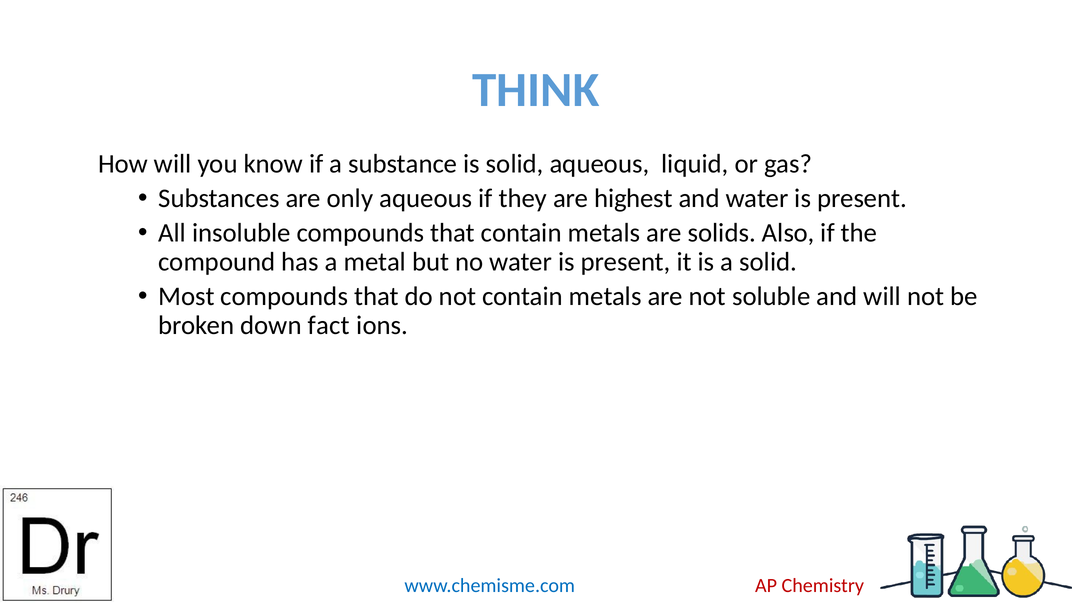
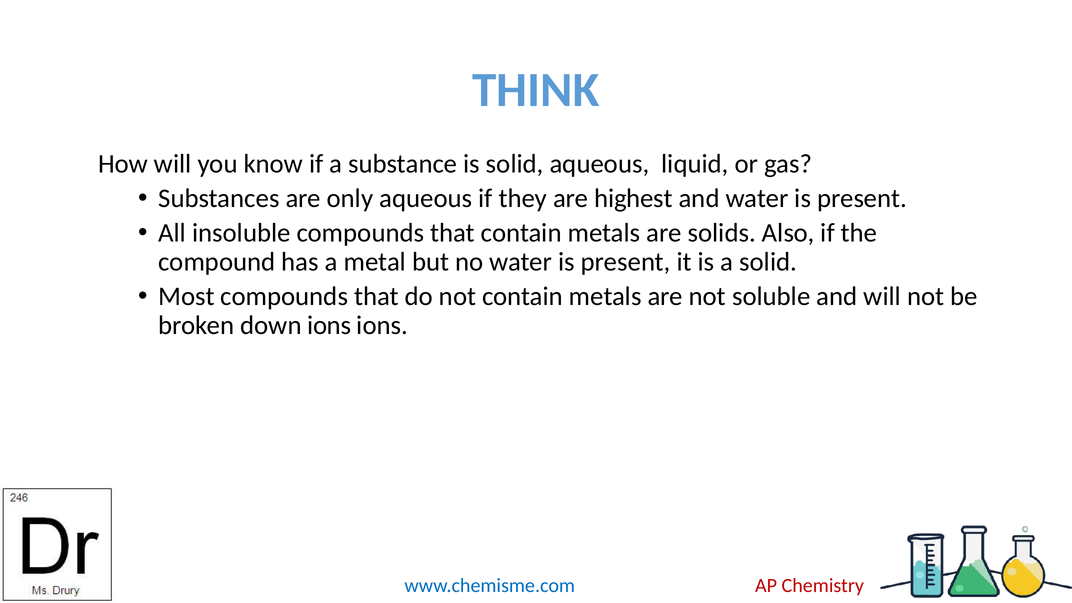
down fact: fact -> ions (329, 326)
